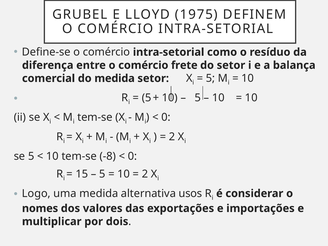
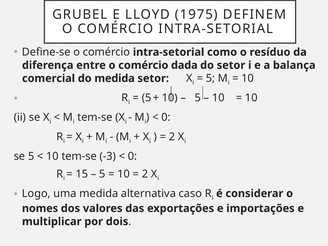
frete: frete -> dada (184, 65)
-8: -8 -> -3 (108, 156)
usos: usos -> caso (190, 193)
